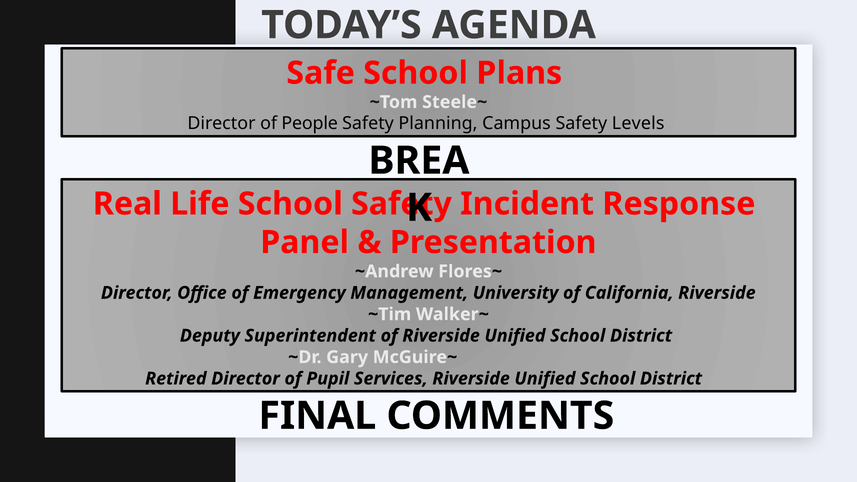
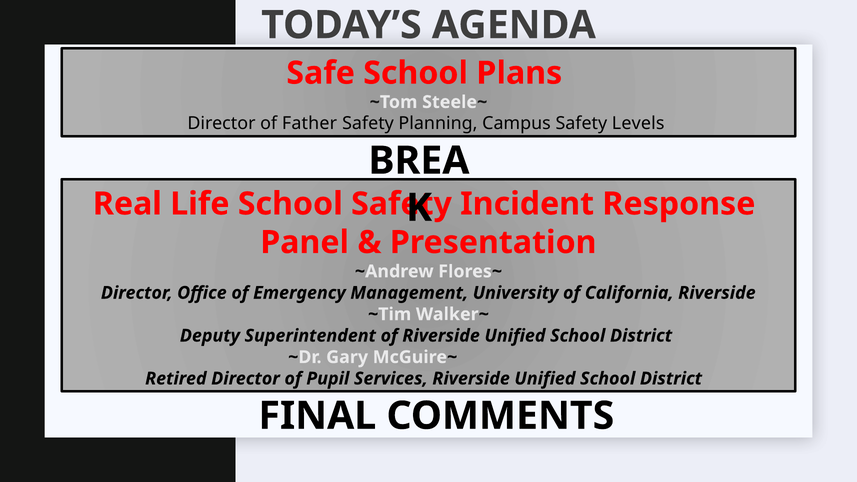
People: People -> Father (310, 124)
